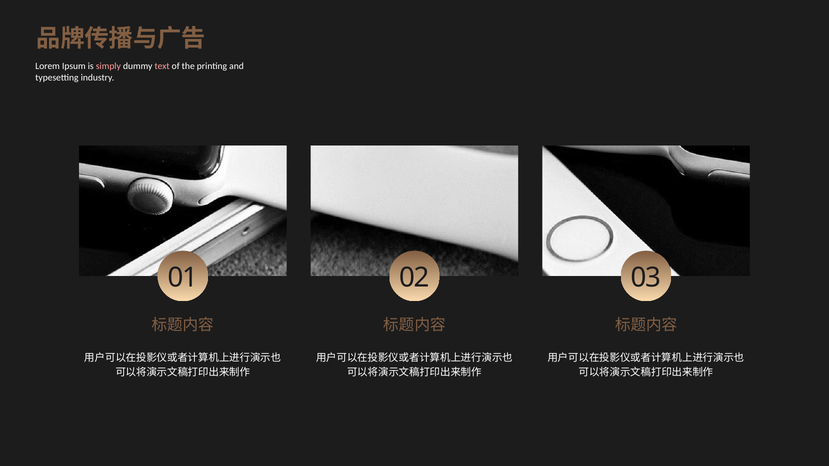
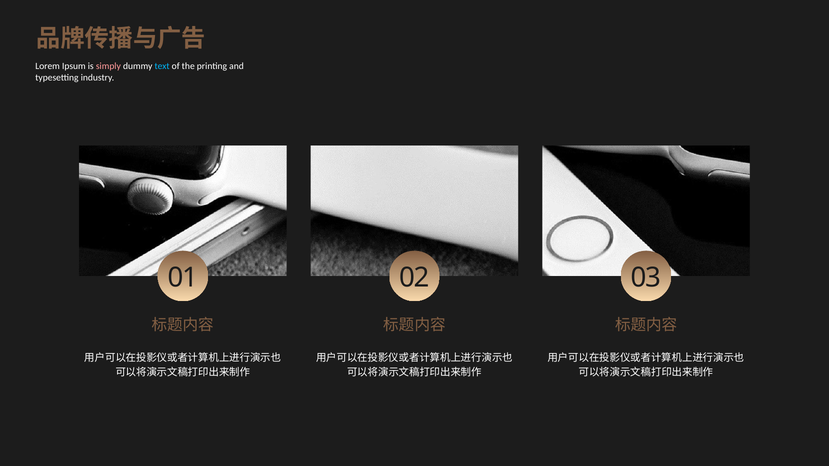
text colour: pink -> light blue (162, 66)
